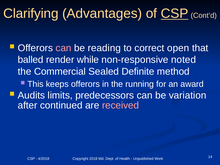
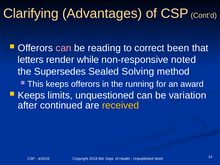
CSP underline: present -> none (175, 14)
open: open -> been (178, 48)
balled: balled -> letters (31, 60)
Commercial: Commercial -> Supersedes (60, 71)
Definite: Definite -> Solving (138, 71)
Audits: Audits -> Keeps (31, 95)
predecessors: predecessors -> unquestioned (105, 95)
received colour: pink -> yellow (121, 105)
